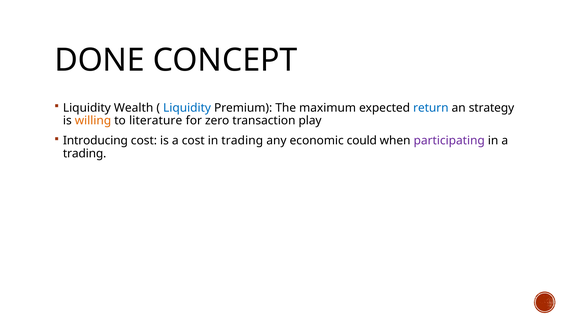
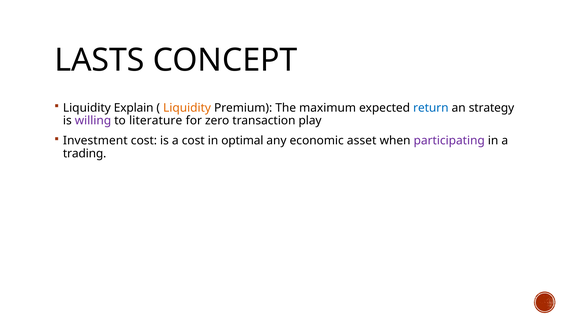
DONE: DONE -> LASTS (100, 60)
Wealth: Wealth -> Explain (134, 108)
Liquidity colour: blue -> orange (187, 108)
willing colour: orange -> purple (93, 121)
Introducing: Introducing -> Investment (95, 141)
in trading: trading -> optimal (242, 141)
could: could -> asset (362, 141)
